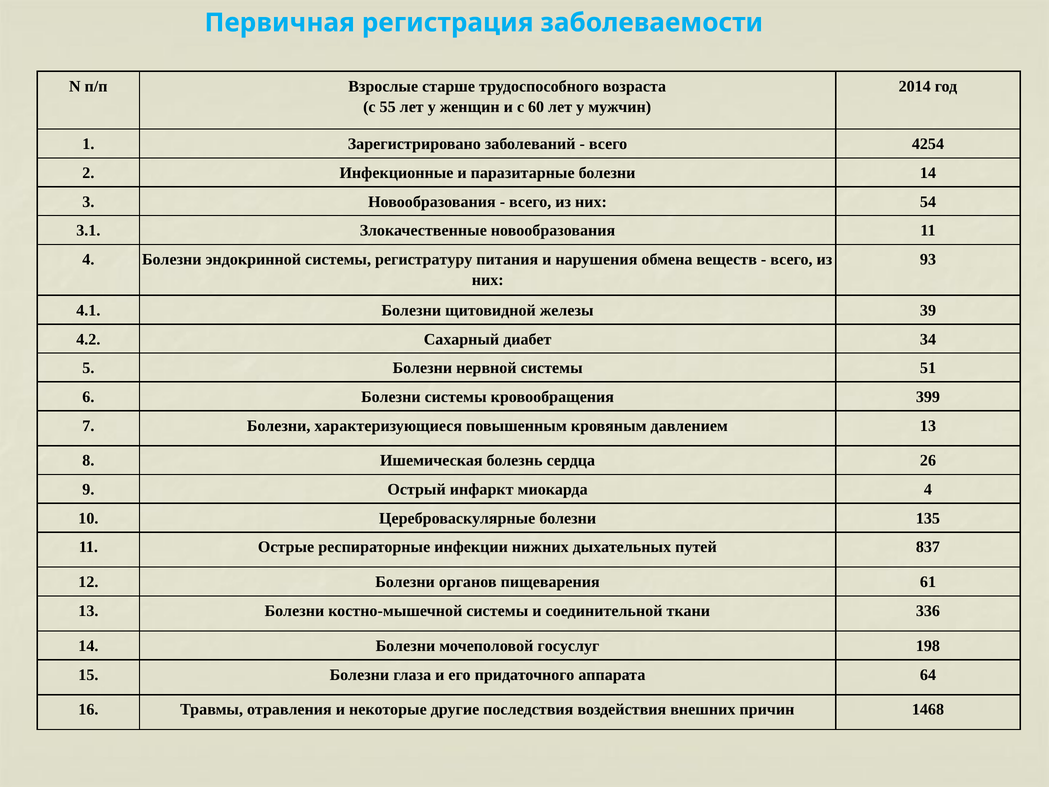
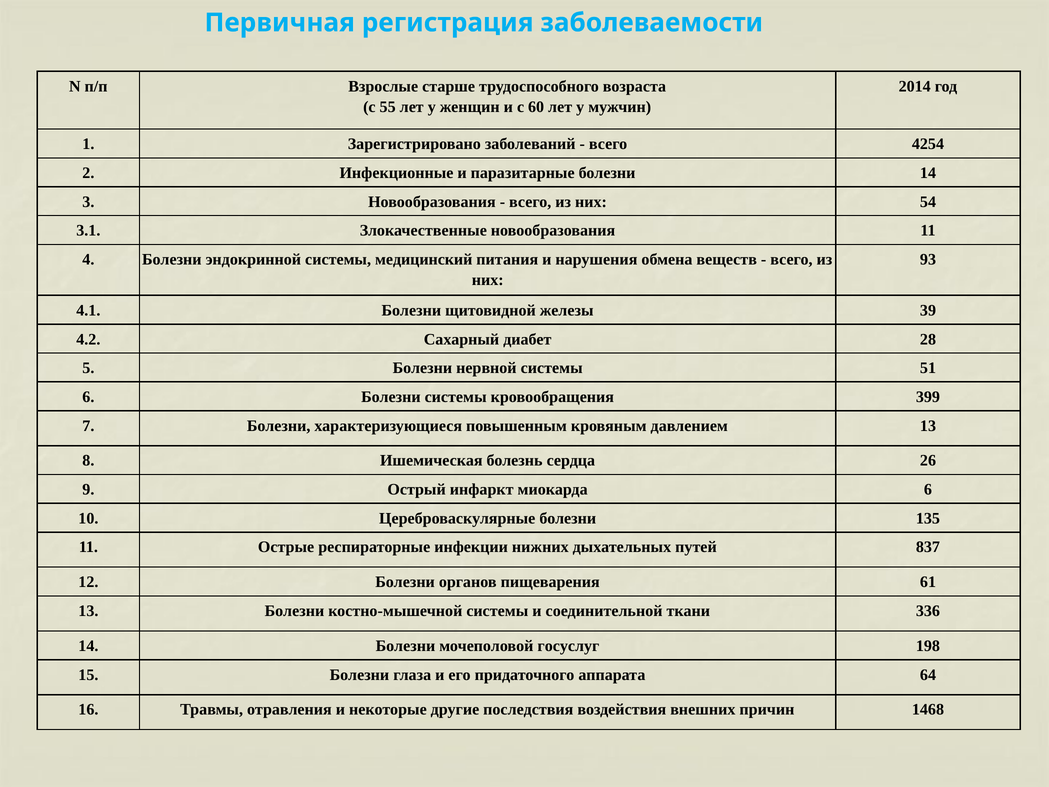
регистратуру: регистратуру -> медицинский (424, 259)
34: 34 -> 28 (928, 339)
миокарда 4: 4 -> 6 (928, 489)
